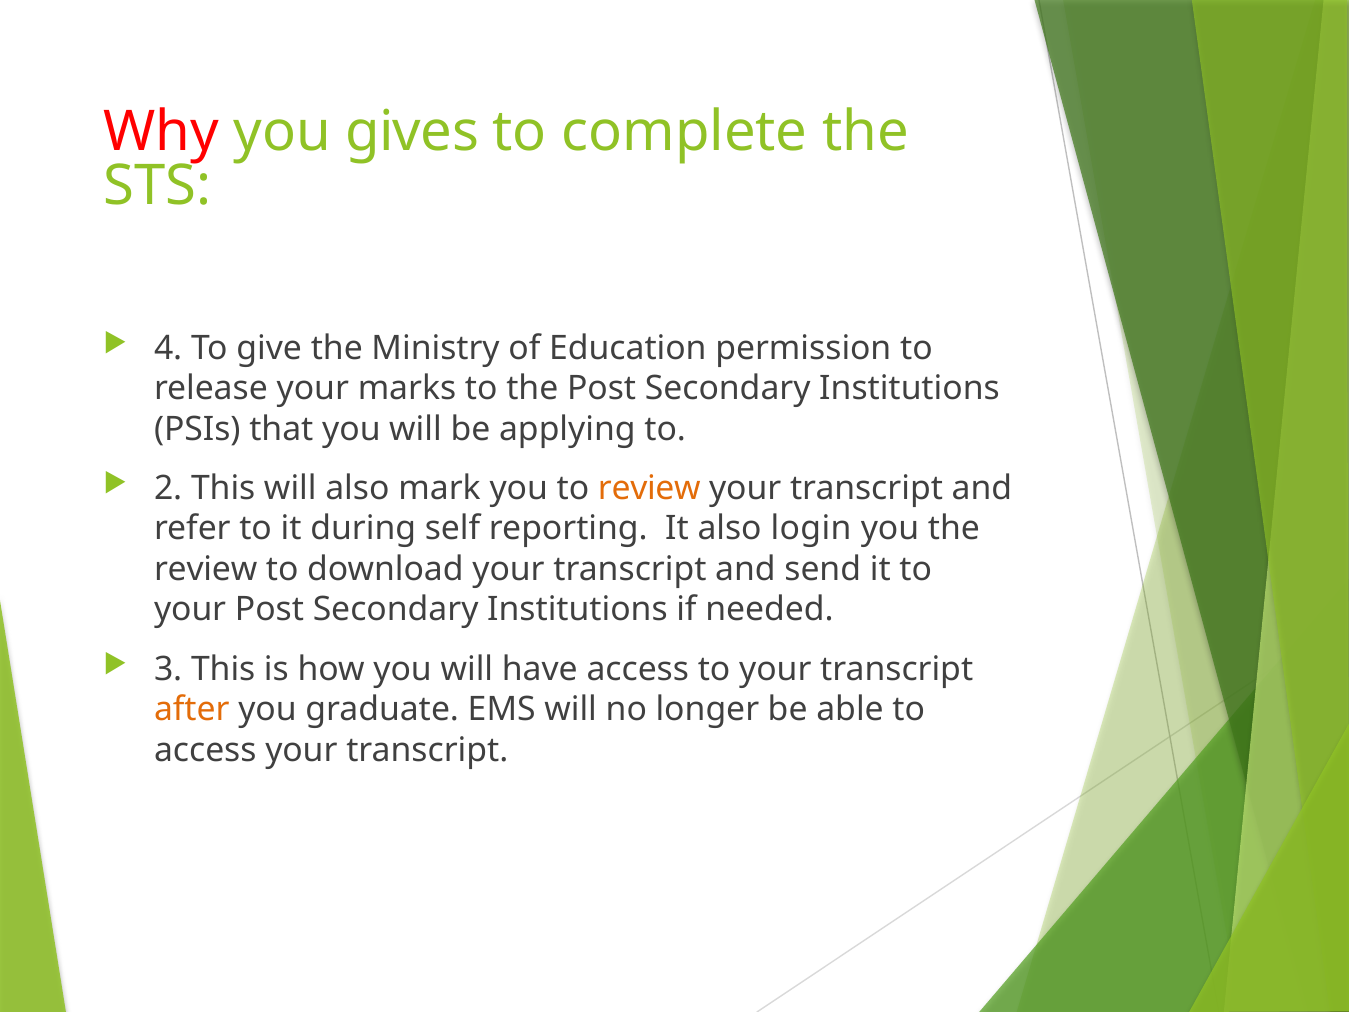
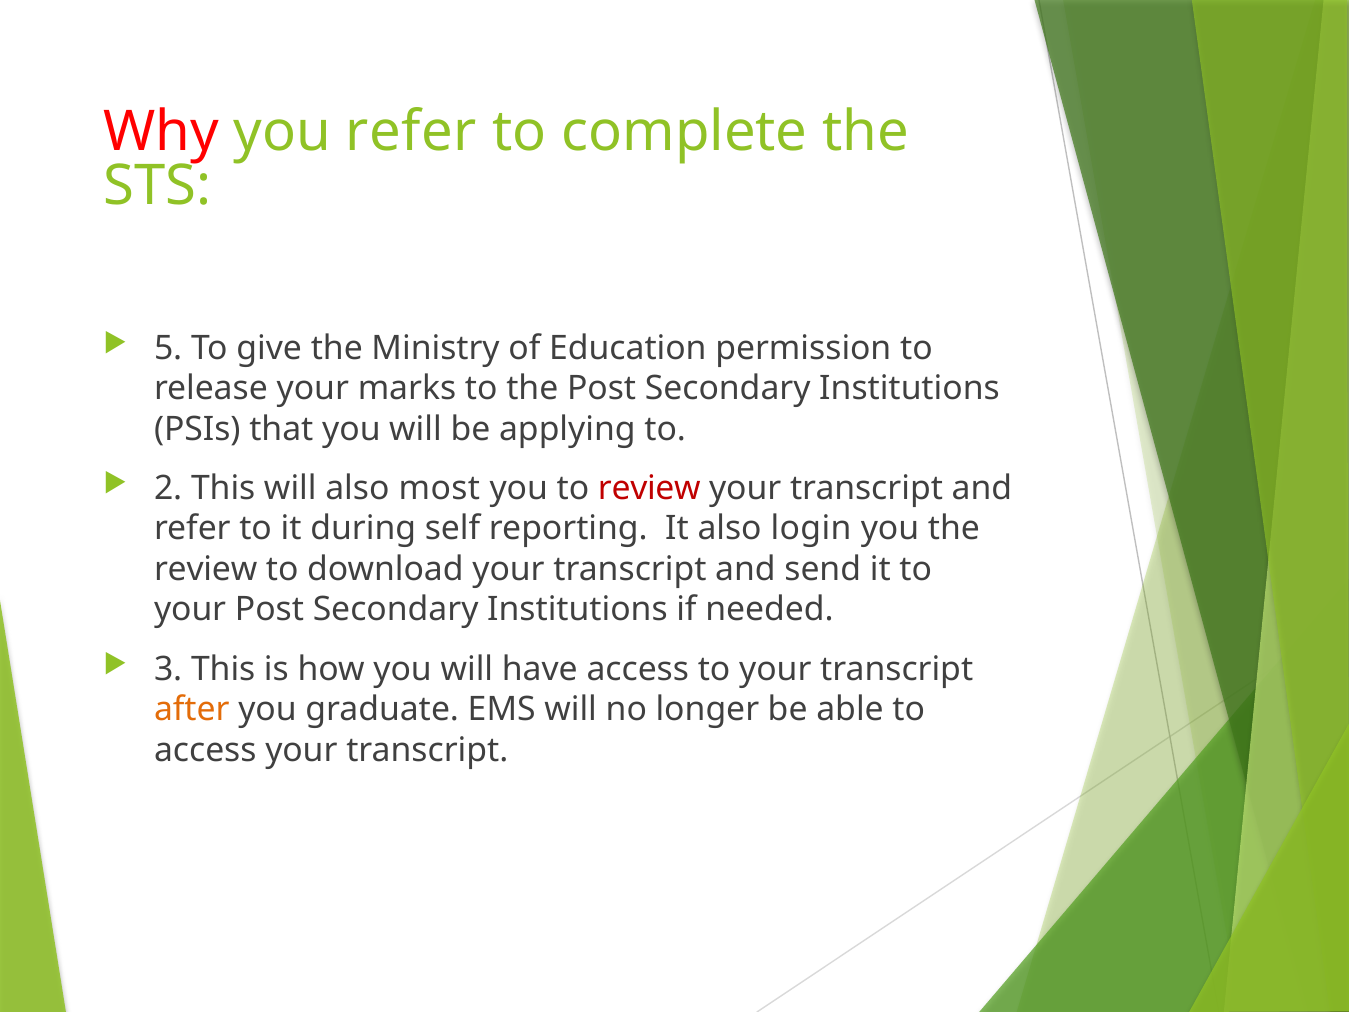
you gives: gives -> refer (411, 132)
4: 4 -> 5 (168, 348)
mark: mark -> most (439, 488)
review colour: orange -> red (649, 488)
